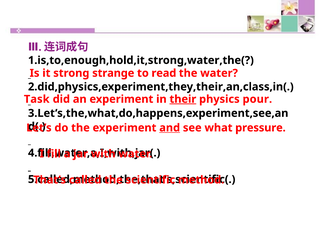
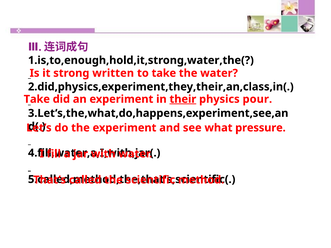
strange: strange -> written (113, 73)
to read: read -> take (164, 73)
Task: Task -> Take (37, 99)
and underline: present -> none (170, 128)
